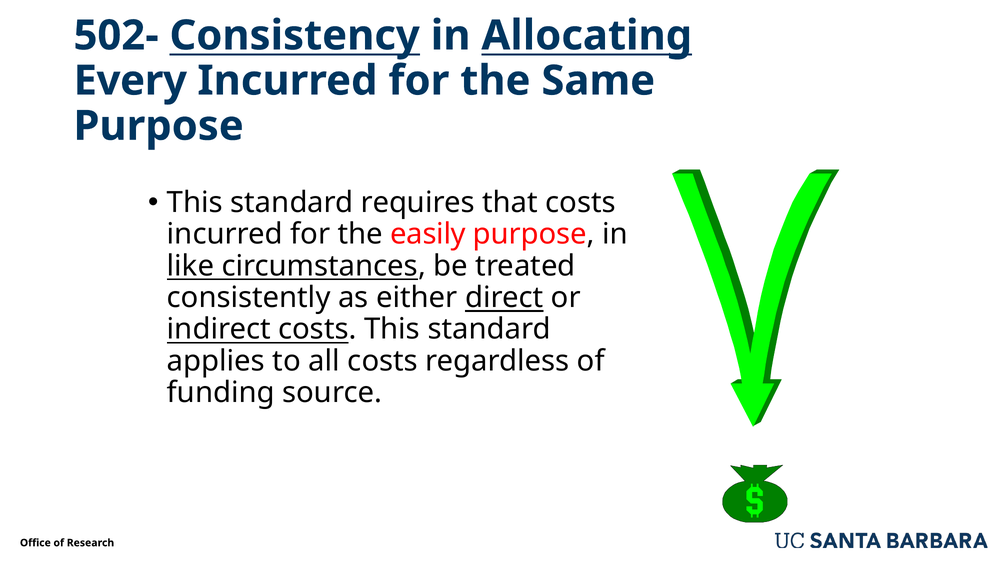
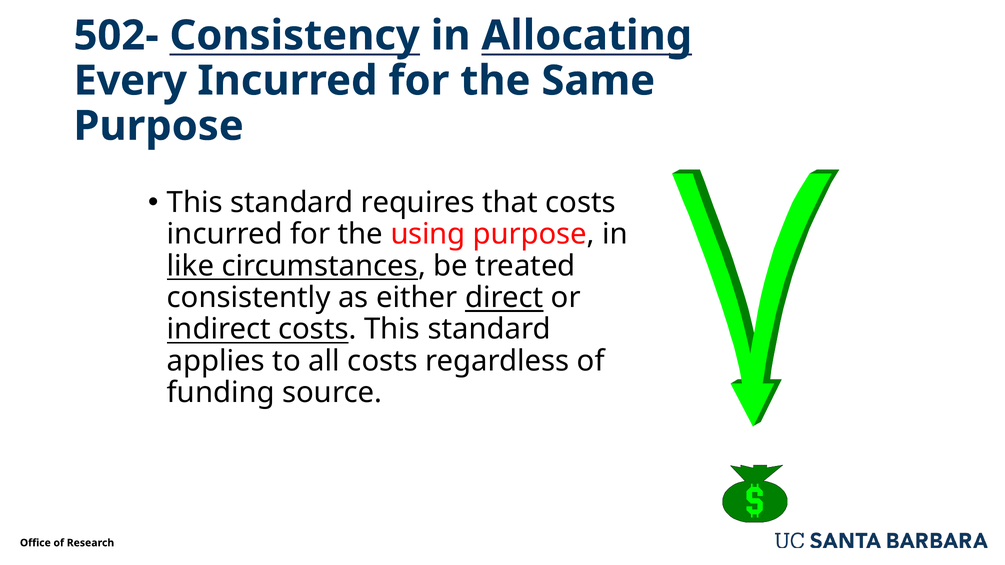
easily: easily -> using (428, 234)
